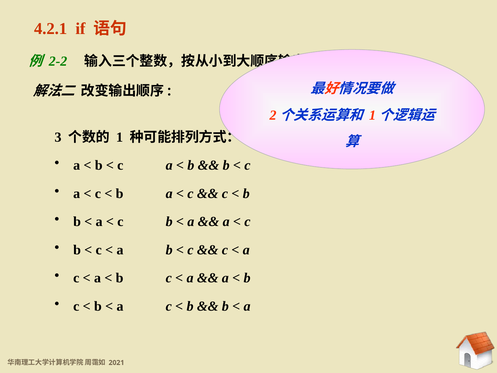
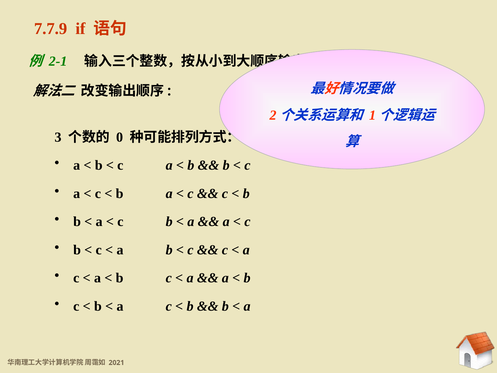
4.2.1: 4.2.1 -> 7.7.9 (51, 29)
2-2: 2-2 -> 2-1 (58, 61)
1: 1 -> 0 (120, 137)
